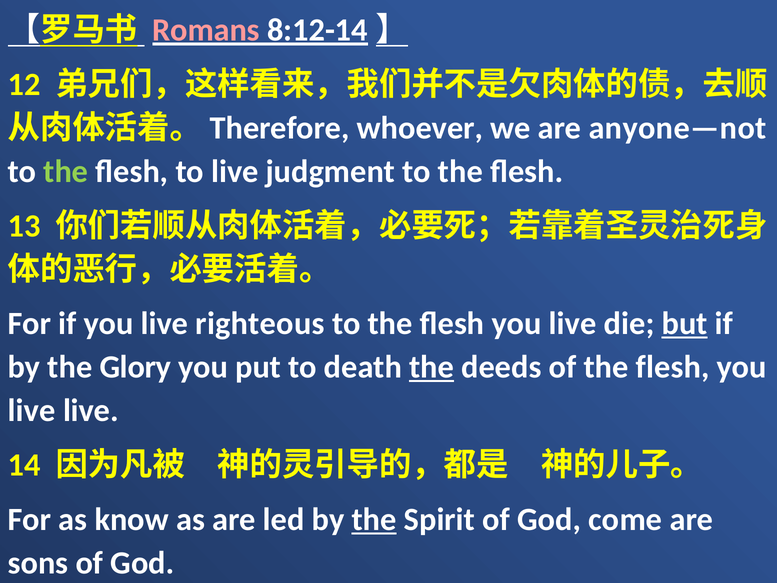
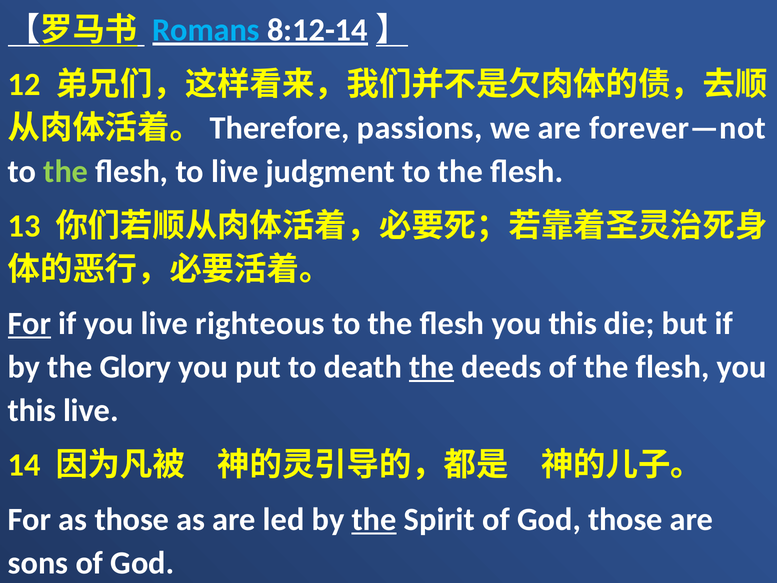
Romans colour: pink -> light blue (206, 30)
whoever: whoever -> passions (420, 128)
anyone—not: anyone—not -> forever—not (678, 128)
For underline: none -> present (29, 324)
live: live -> this (573, 324)
but underline: present -> none (685, 324)
live: live -> this (32, 411)
as know: know -> those (132, 519)
God come: come -> those (625, 519)
